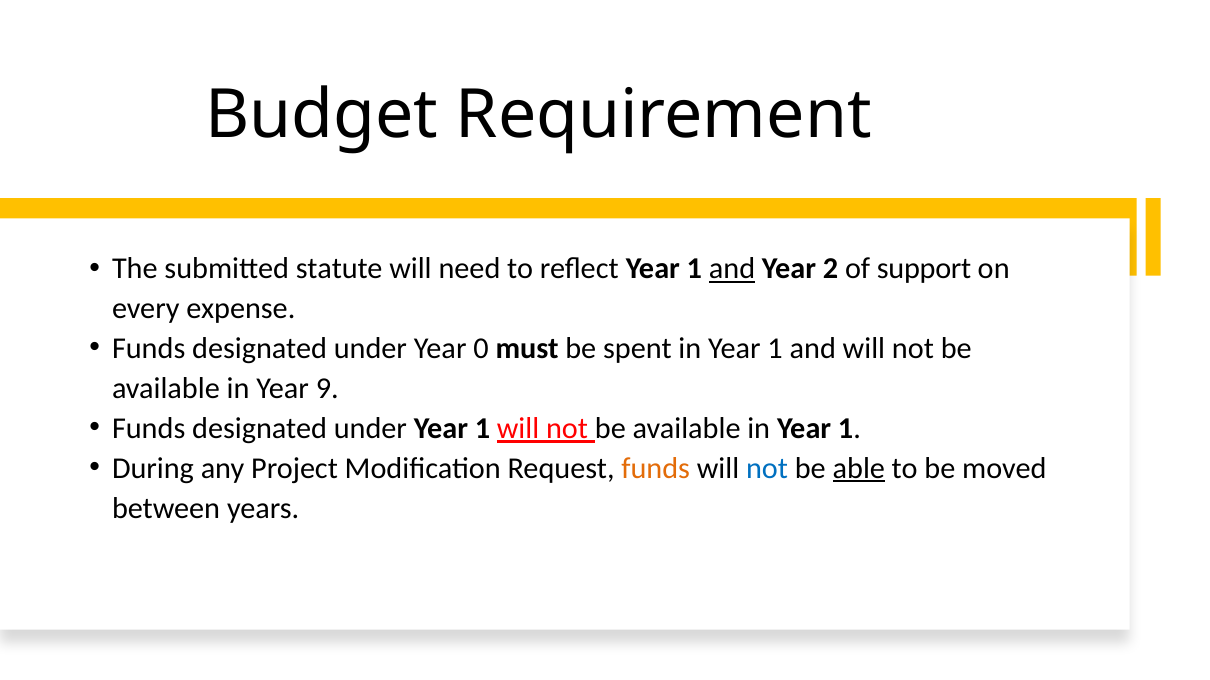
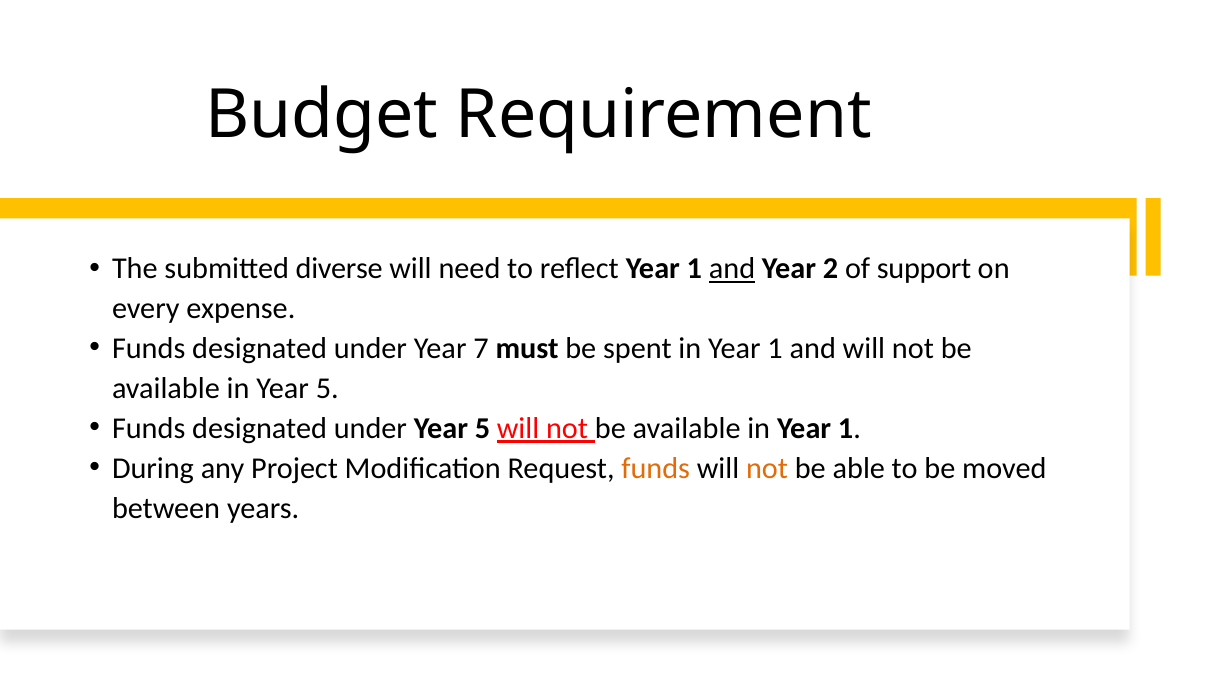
statute: statute -> diverse (339, 269)
0: 0 -> 7 (481, 349)
in Year 9: 9 -> 5 (327, 389)
under Year 1: 1 -> 5 (482, 429)
not colour: blue -> orange (767, 469)
able underline: present -> none (859, 469)
